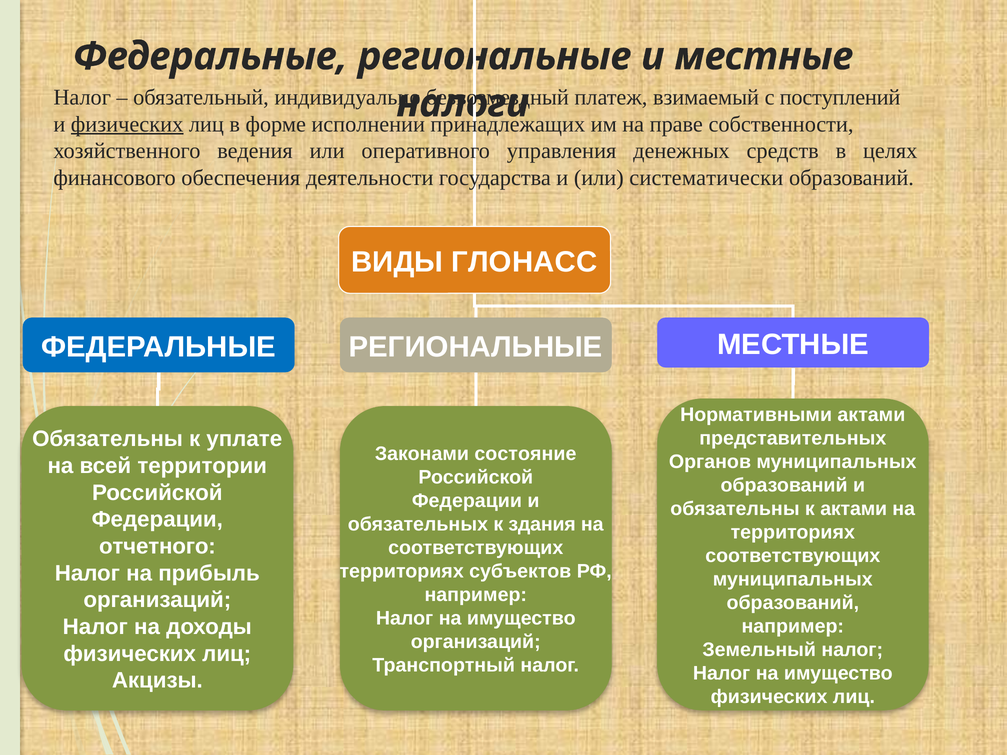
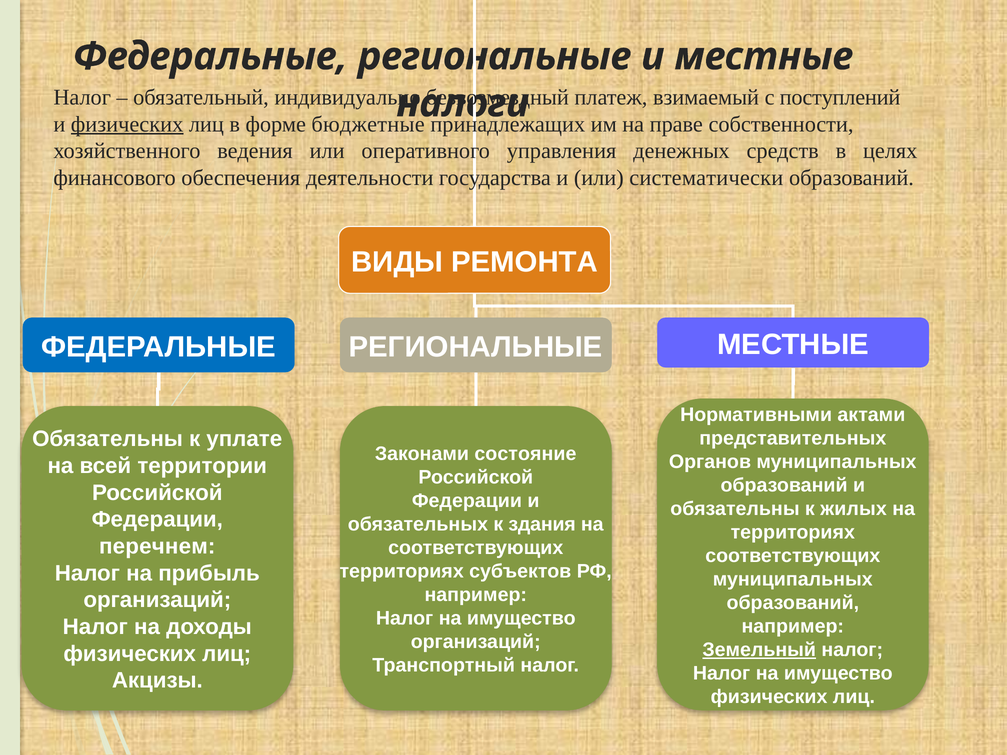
исполнении: исполнении -> бюджетные (368, 124)
ГЛОНАСС: ГЛОНАСС -> РЕМОНТА (525, 262)
к актами: актами -> жилых (854, 509)
отчетного: отчетного -> перечнем (157, 547)
Земельный underline: none -> present (759, 650)
